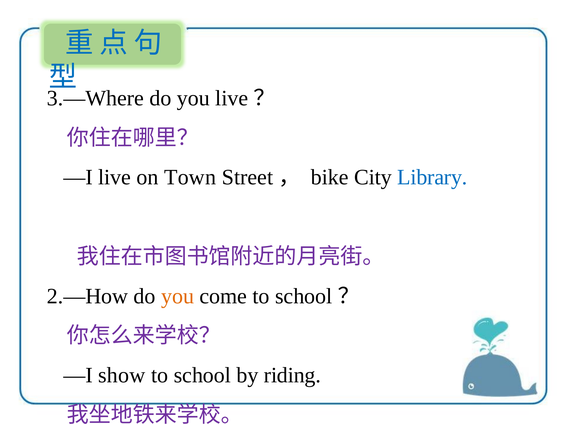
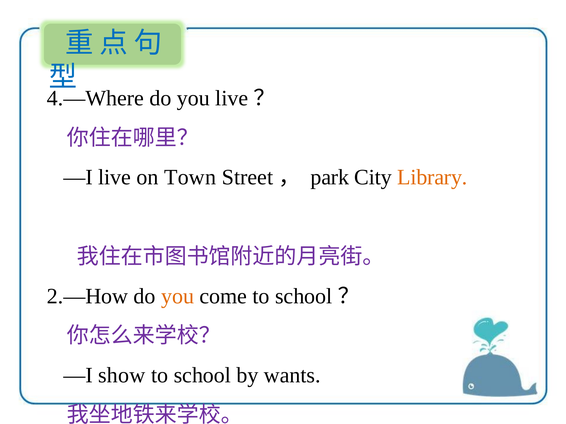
3.—Where: 3.—Where -> 4.—Where (95, 98)
bike: bike -> park (330, 178)
Library colour: blue -> orange (432, 178)
riding: riding -> wants (292, 376)
